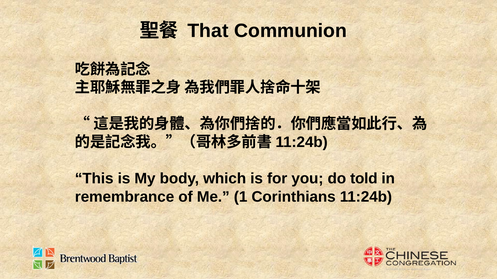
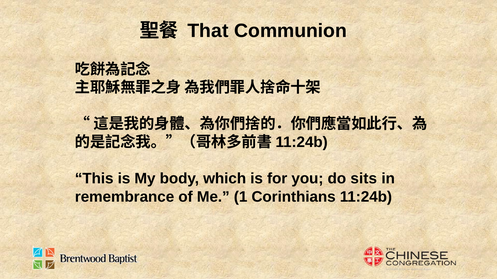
told: told -> sits (364, 179)
